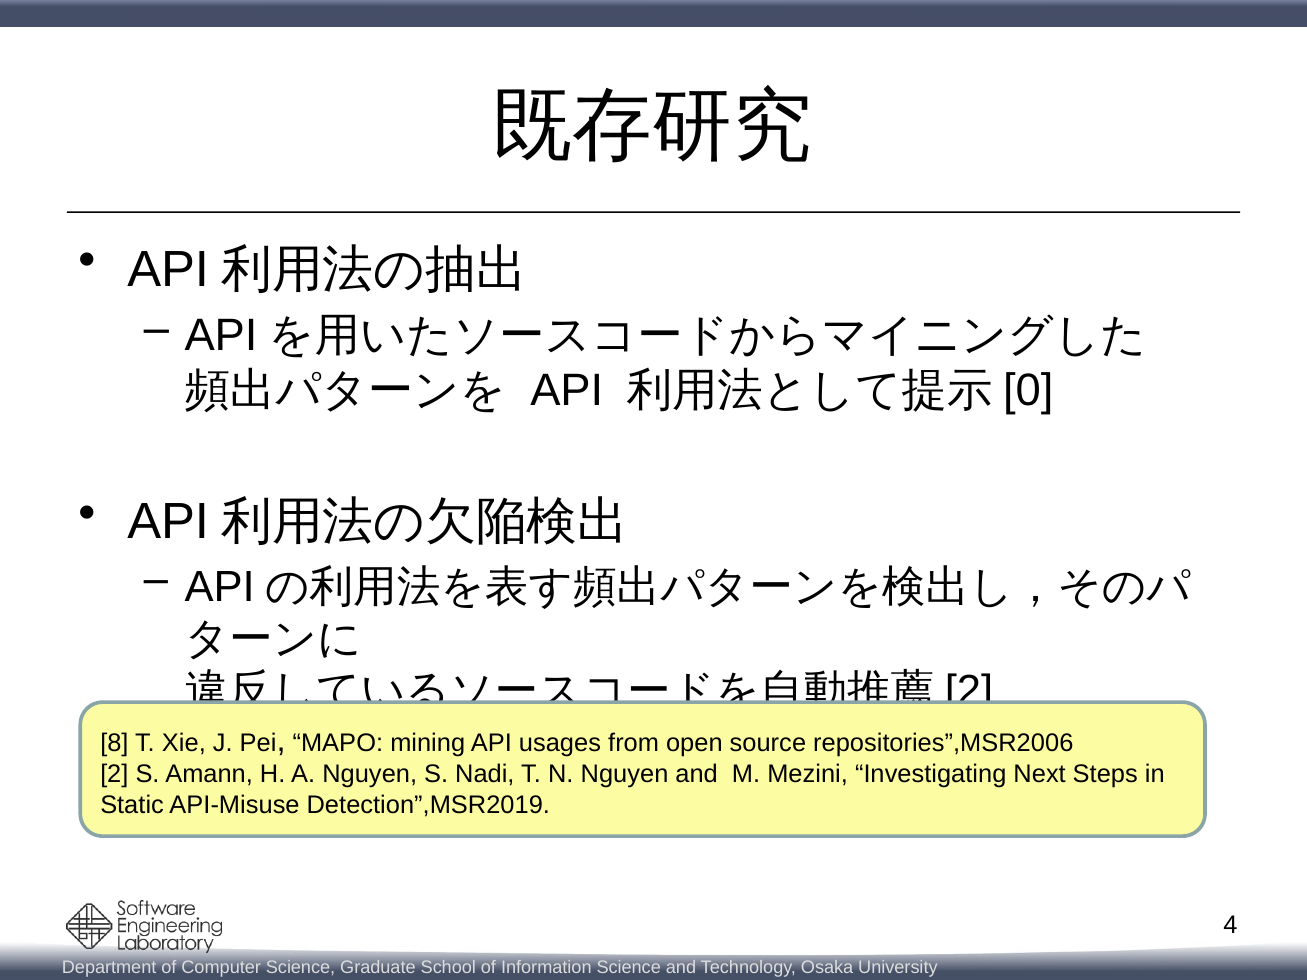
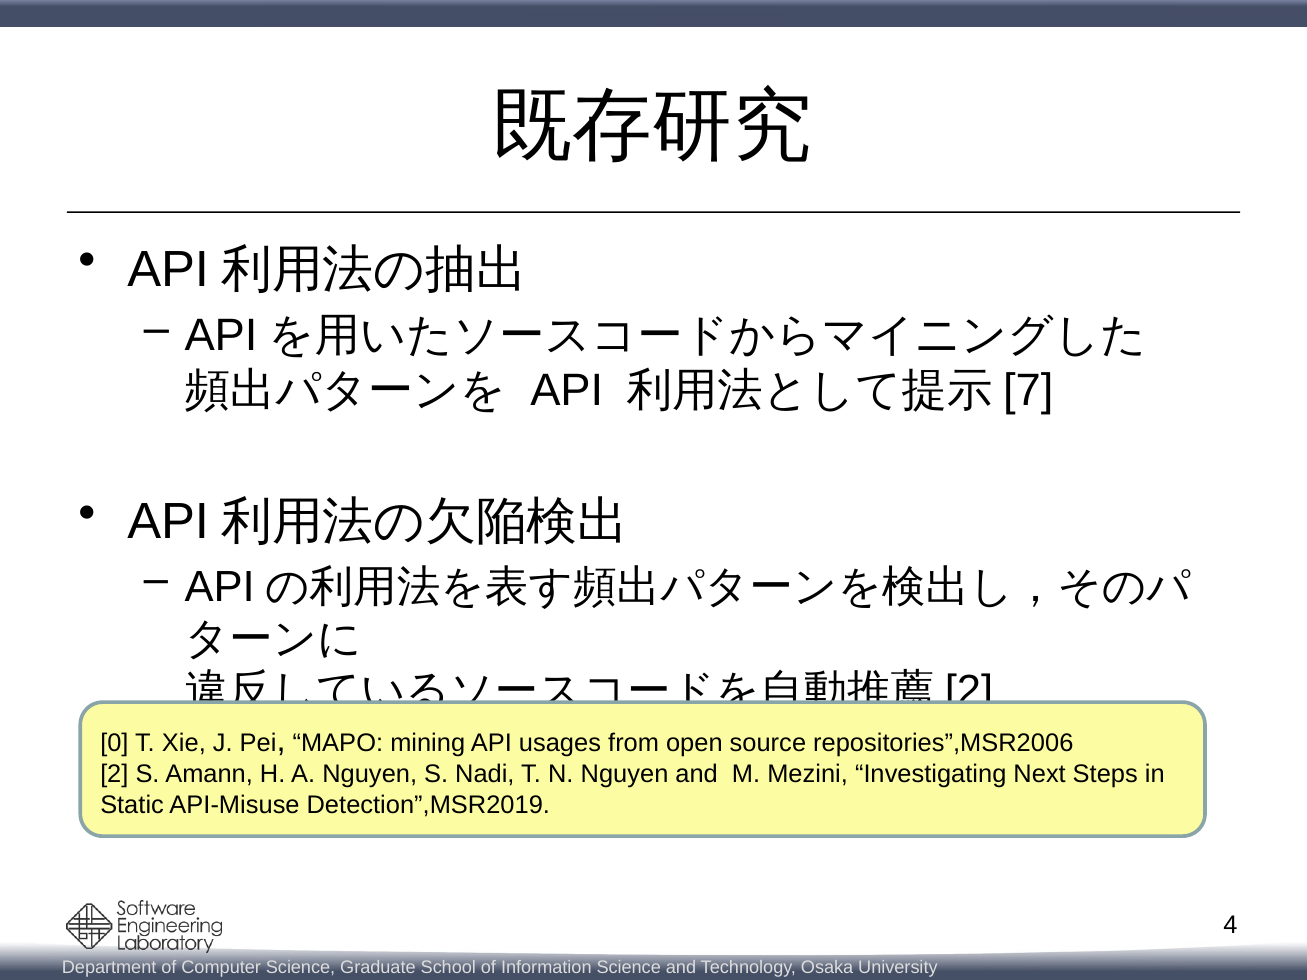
0: 0 -> 7 (1028, 390)
8: 8 -> 0 (114, 743)
